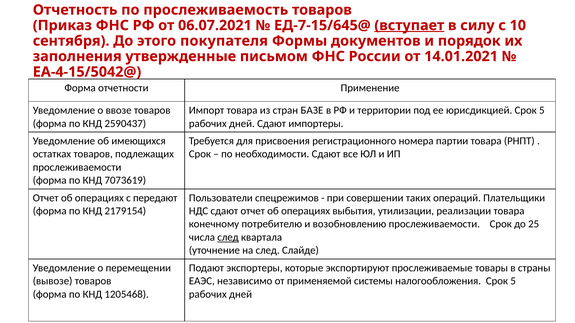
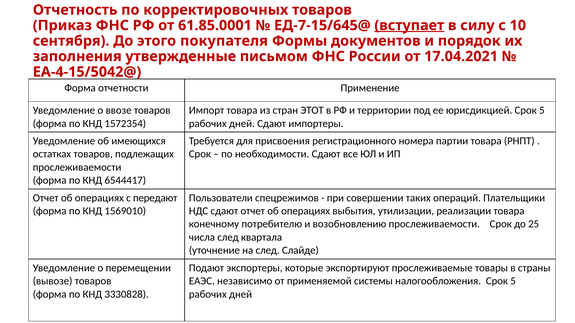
прослеживаемость: прослеживаемость -> корректировочных (216, 10)
06.07.2021: 06.07.2021 -> 61.85.0001 (215, 25)
14.01.2021: 14.01.2021 -> 17.04.2021 (461, 56)
БАЗЕ: БАЗЕ -> ЭТОТ (312, 110)
2590437: 2590437 -> 1572354 (125, 124)
7073619: 7073619 -> 6544417 (125, 181)
2179154: 2179154 -> 1569010 (125, 211)
след underline: present -> none (228, 238)
1205468: 1205468 -> 3330828 (127, 295)
